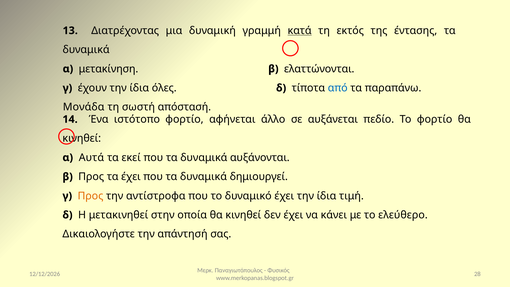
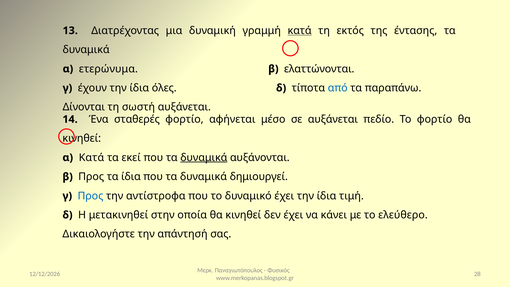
μετακίνηση: μετακίνηση -> ετερώνυμα (108, 69)
Μονάδα: Μονάδα -> Δίνονται (84, 107)
σωστή απόστασή: απόστασή -> αυξάνεται (184, 107)
ιστότοπο: ιστότοπο -> σταθερές (137, 119)
άλλο: άλλο -> μέσο (273, 119)
α Αυτά: Αυτά -> Κατά (91, 158)
δυναμικά underline: none -> present (204, 158)
τα έχει: έχει -> ίδια (131, 177)
Προς colour: orange -> blue (90, 196)
